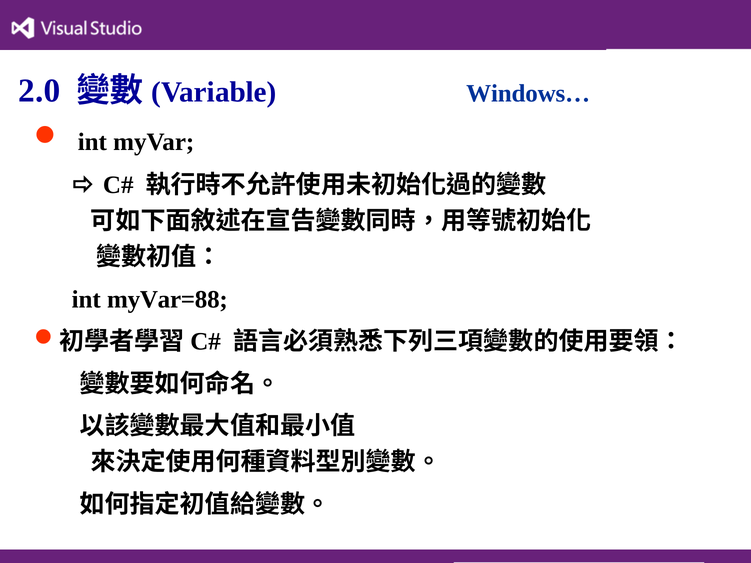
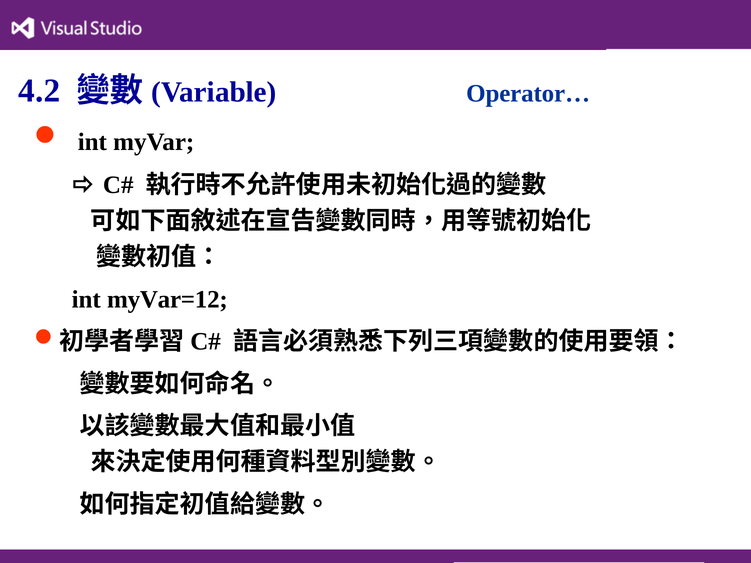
2.0: 2.0 -> 4.2 (39, 91)
Windows…: Windows… -> Operator… (528, 93)
myVar=88: myVar=88 -> myVar=12 (167, 299)
